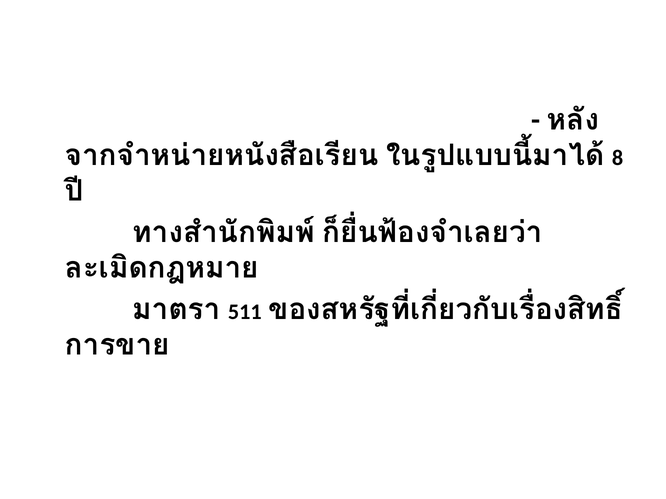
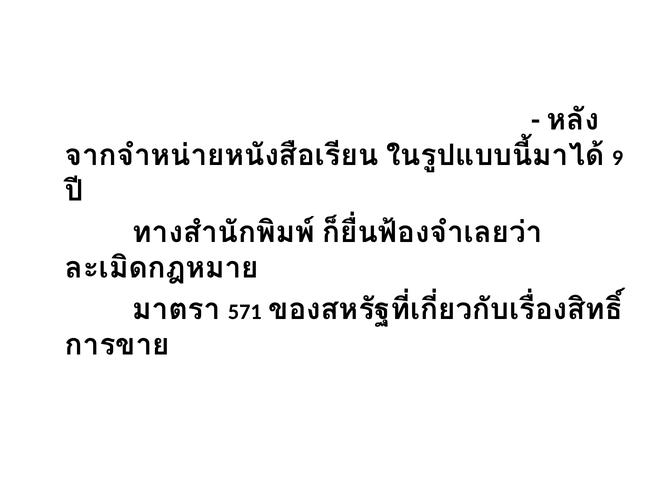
8: 8 -> 9 (618, 158)
511: 511 -> 571 (245, 312)
